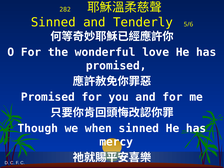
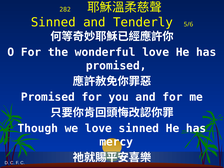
we when: when -> love (98, 128)
